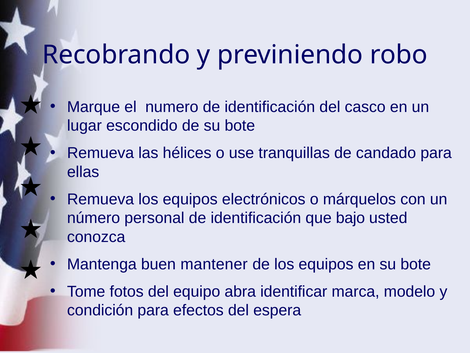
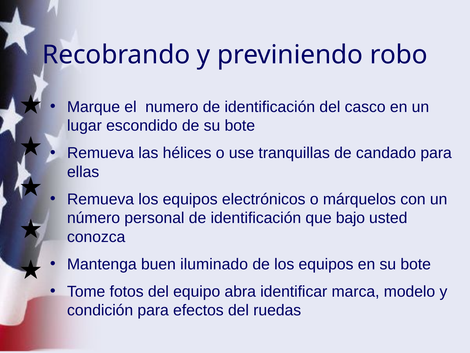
mantener: mantener -> iluminado (214, 264)
espera: espera -> ruedas (277, 310)
